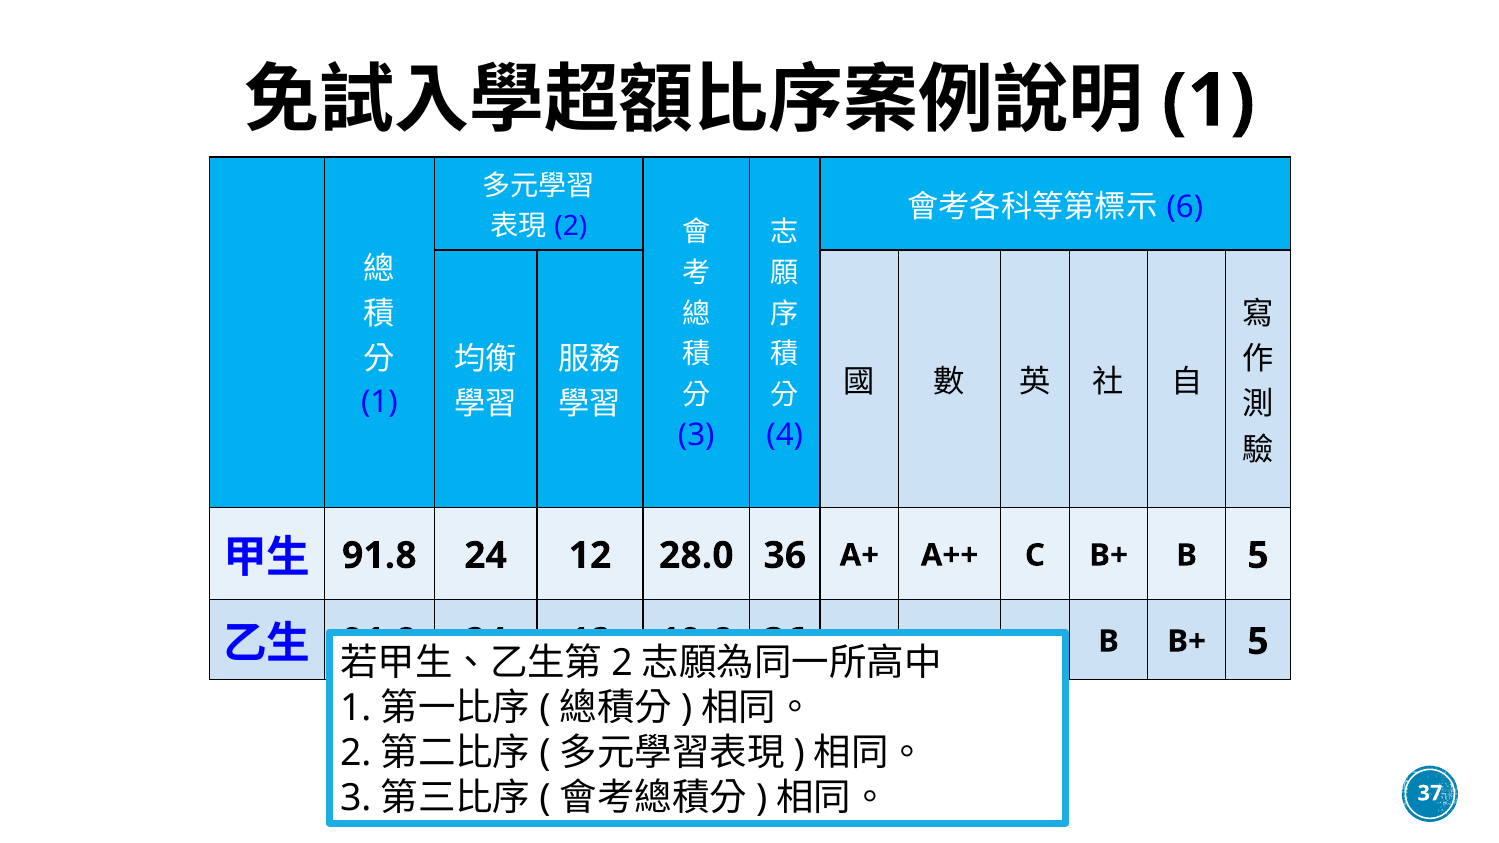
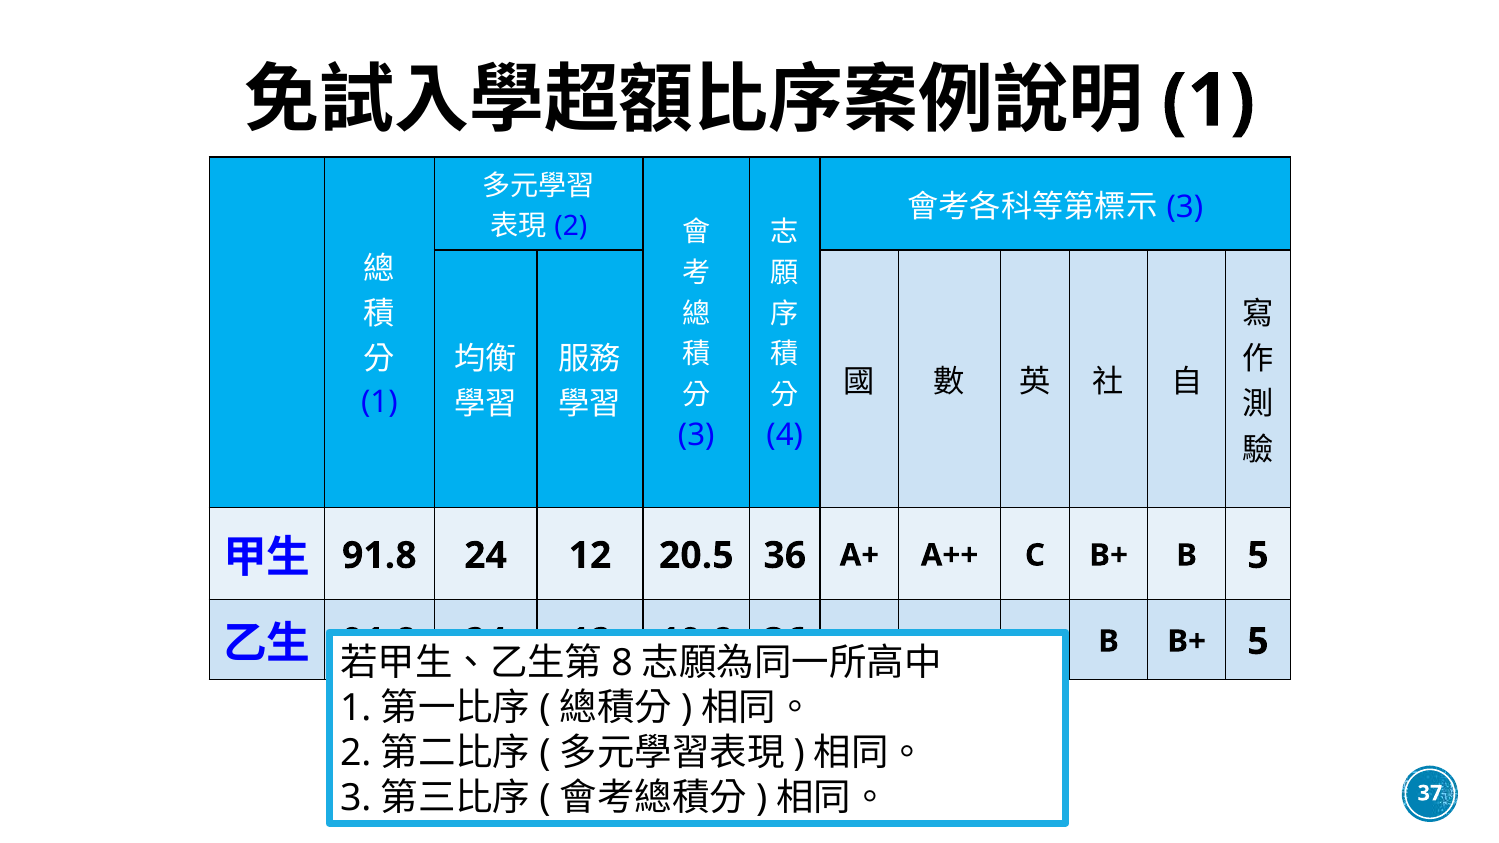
6: 6 -> 3 (1185, 207)
28.0: 28.0 -> 20.5 (696, 556)
2: 2 -> 8 (622, 663)
